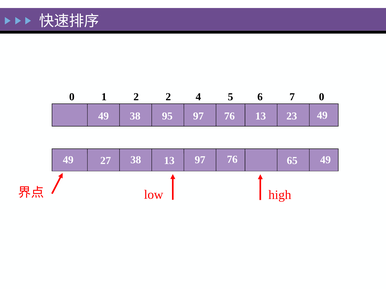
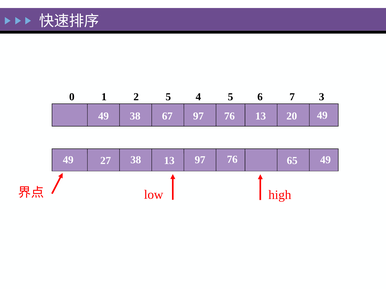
2 2: 2 -> 5 (168, 97)
7 0: 0 -> 3 (322, 97)
95: 95 -> 67 (167, 116)
23: 23 -> 20 (292, 116)
